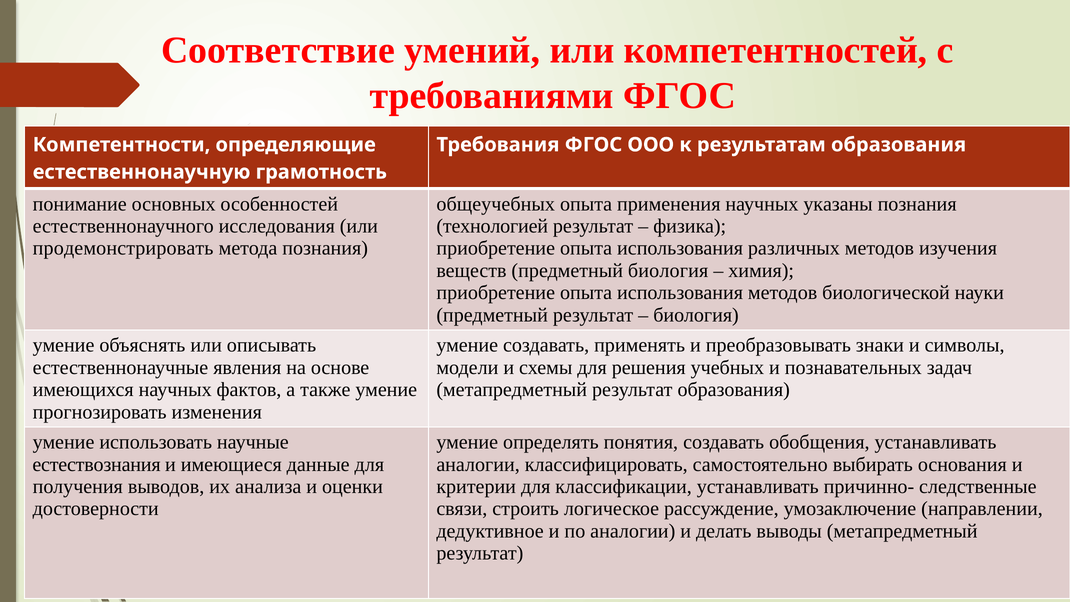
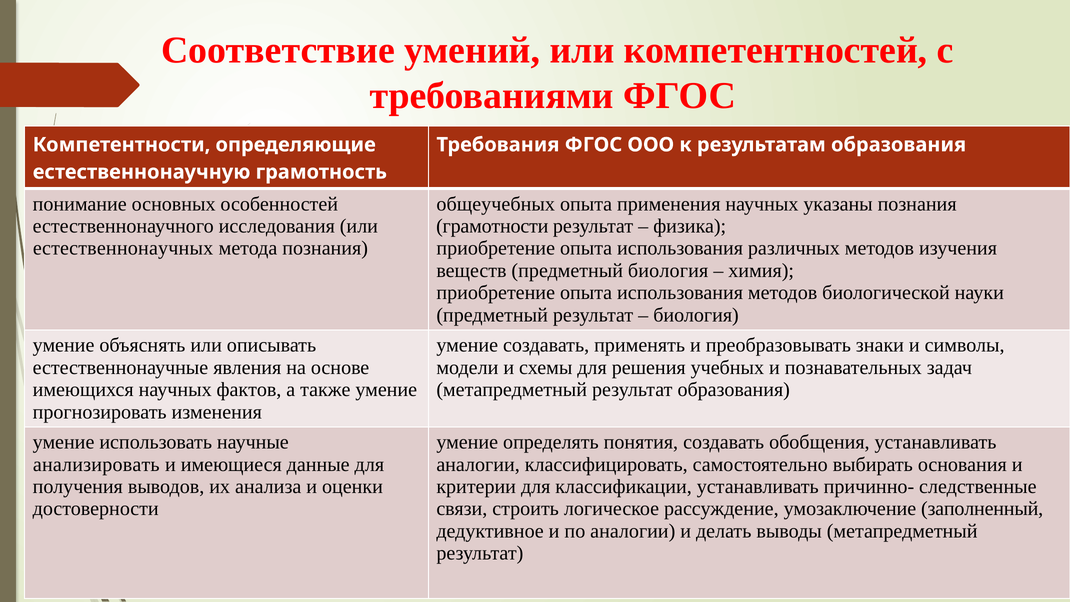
технологией: технологией -> грамотности (492, 226)
продемонстрировать: продемонстрировать -> естественнонаучных (123, 248)
естествознания: естествознания -> анализировать (96, 464)
направлении: направлении -> заполненный (982, 509)
